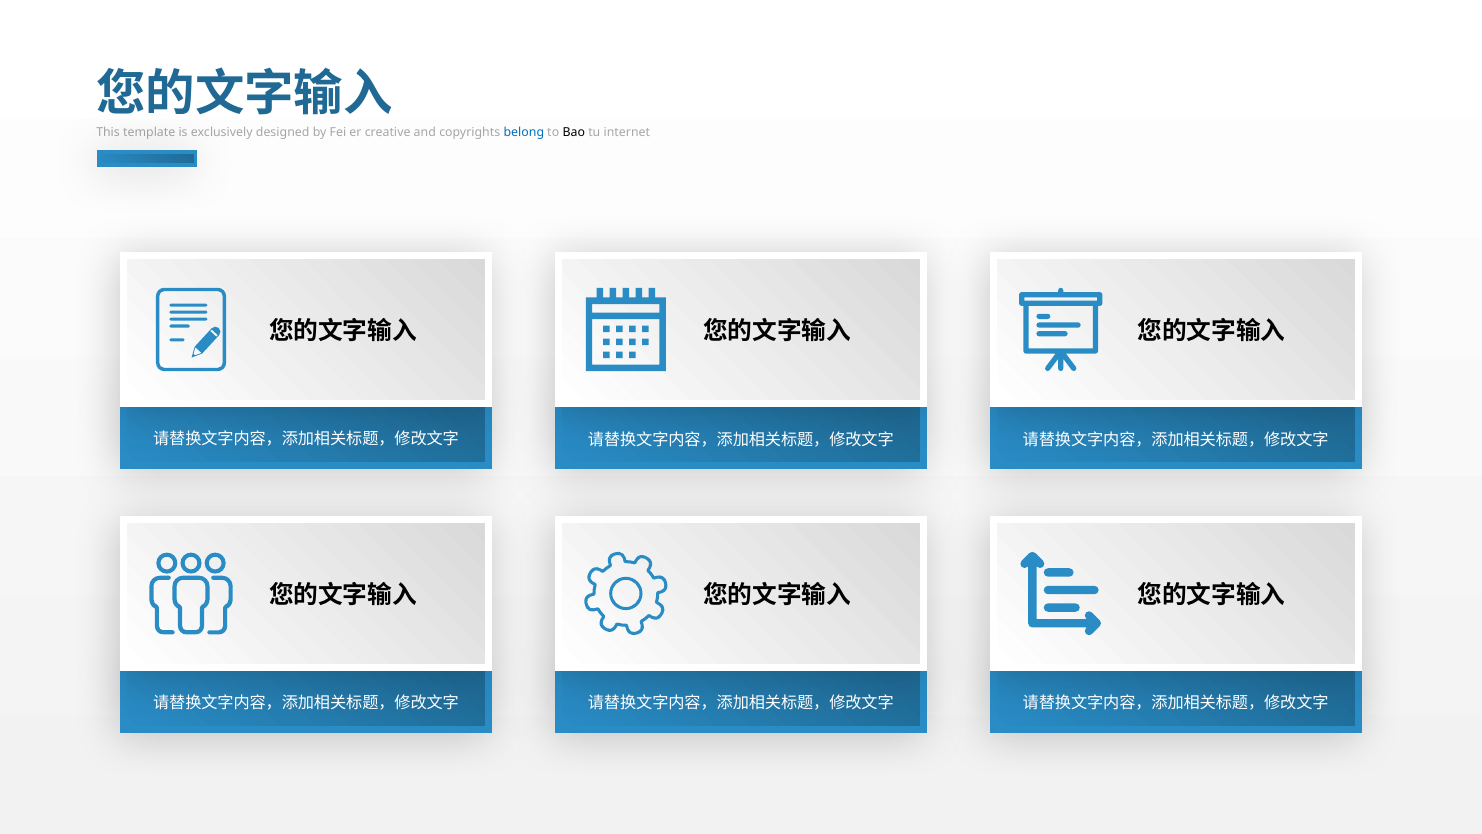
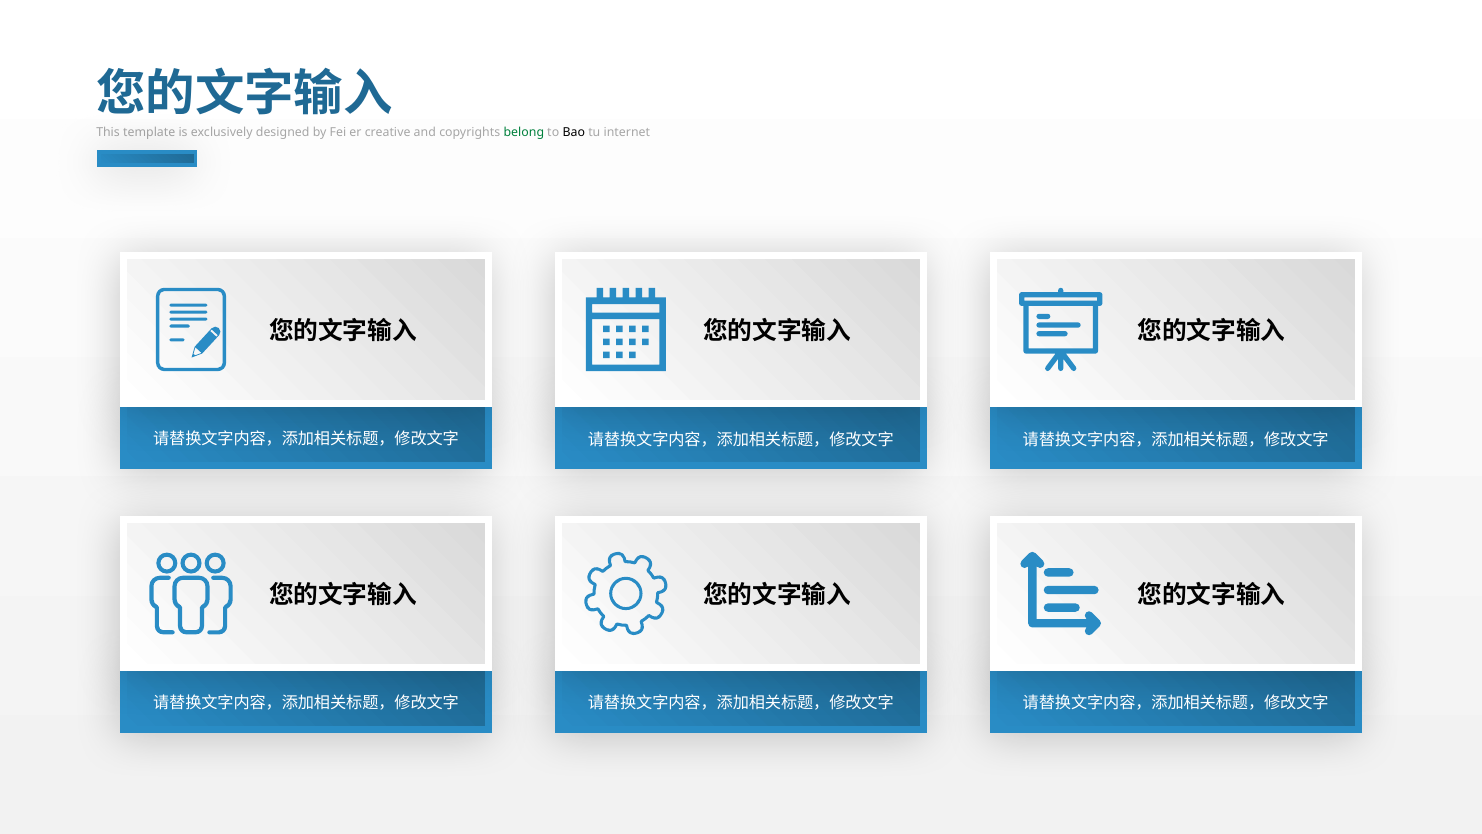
belong colour: blue -> green (524, 132)
